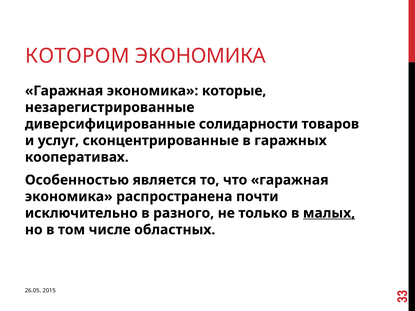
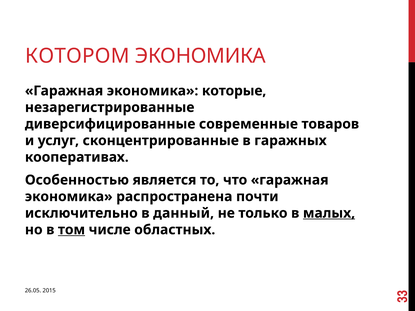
солидарности: солидарности -> современные (248, 124)
разного: разного -> данный (184, 213)
том underline: none -> present (72, 230)
